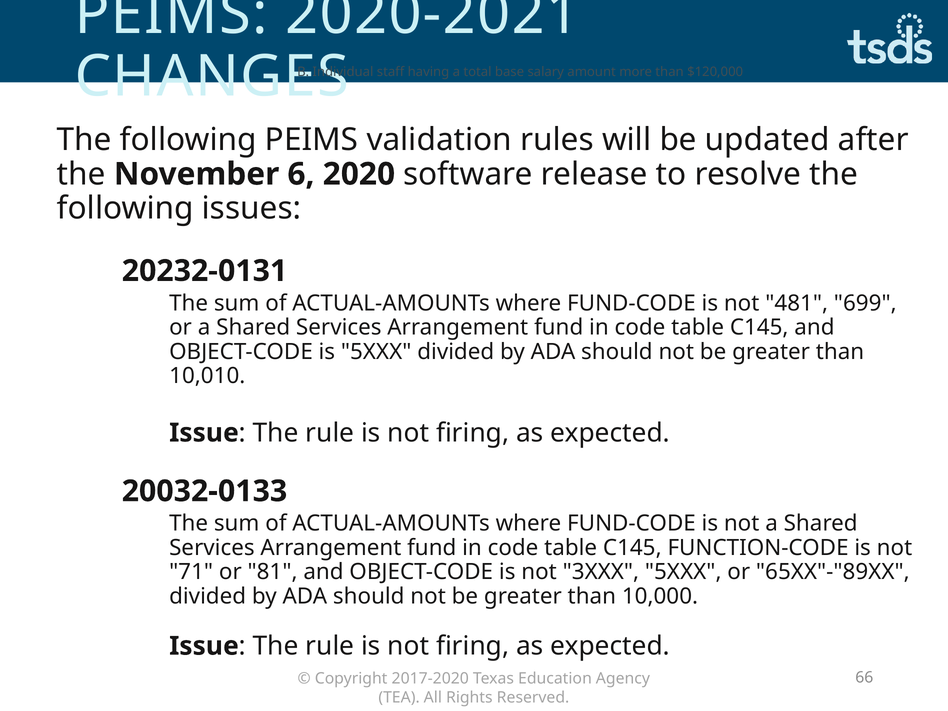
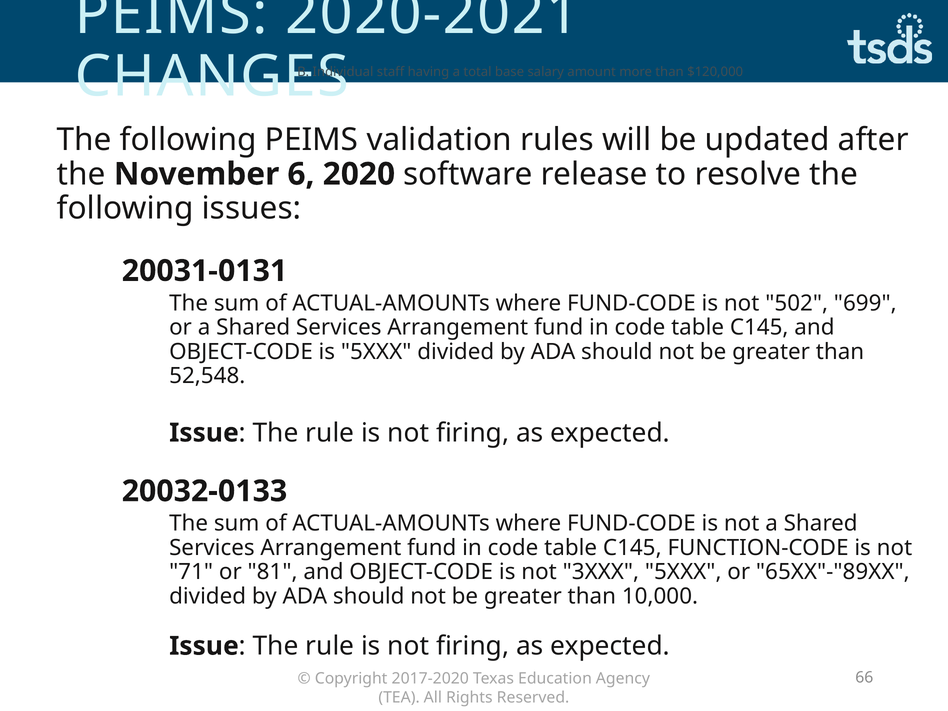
20232-0131: 20232-0131 -> 20031-0131 (205, 271)
481: 481 -> 502 (797, 303)
10,010: 10,010 -> 52,548 (207, 376)
